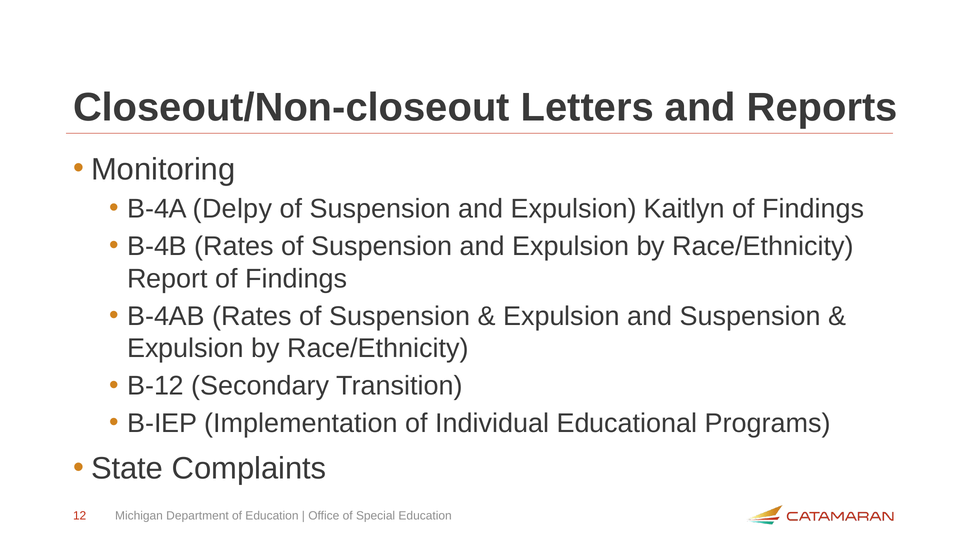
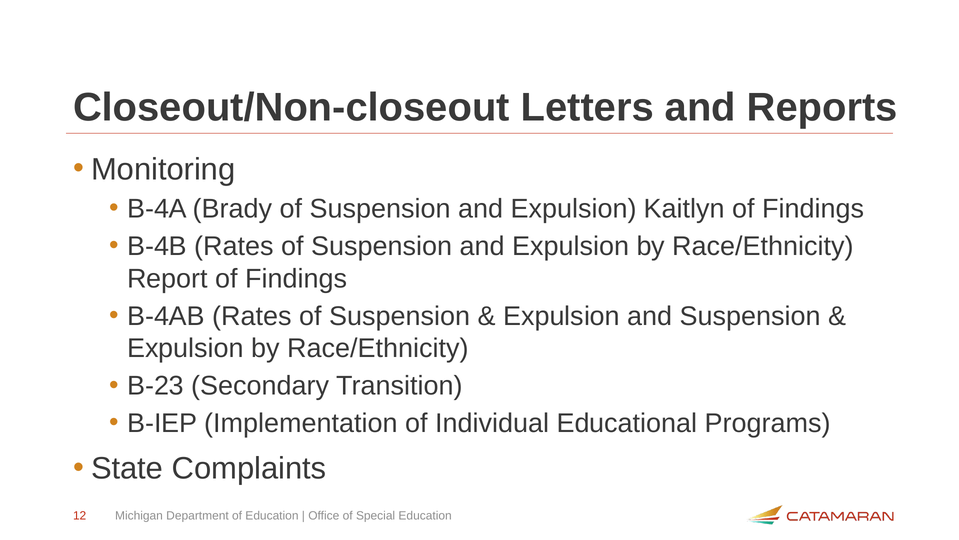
Delpy: Delpy -> Brady (233, 209)
B-12: B-12 -> B-23 (156, 386)
